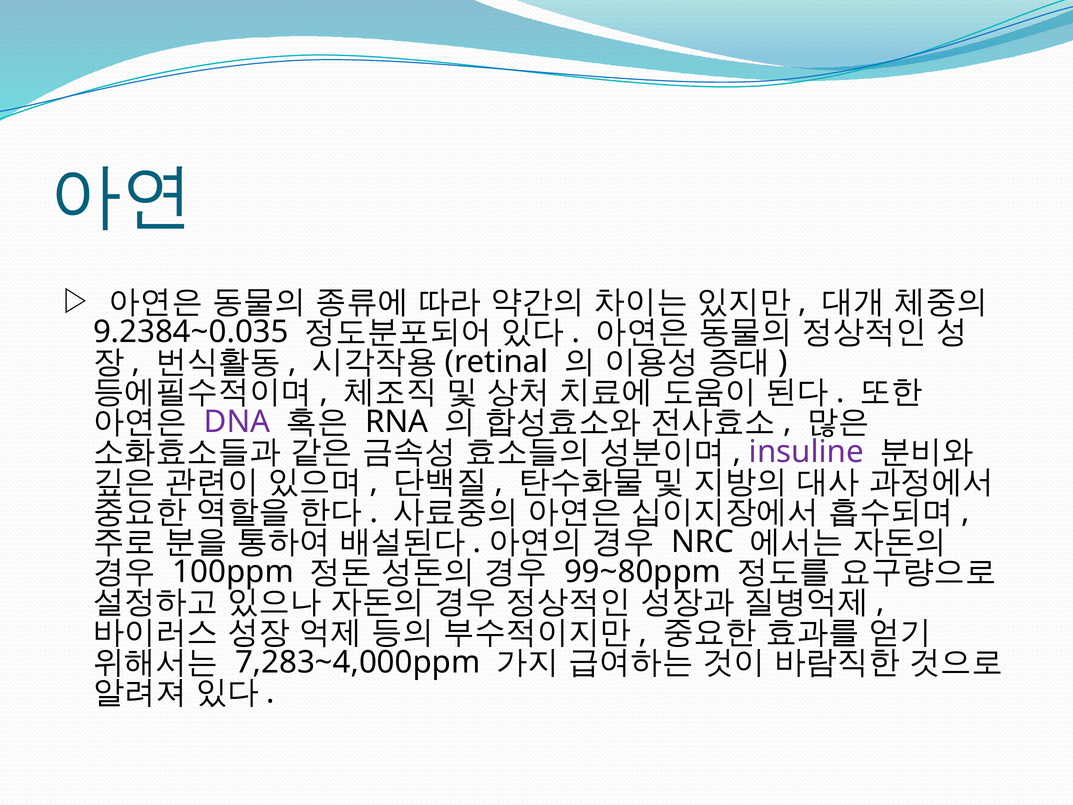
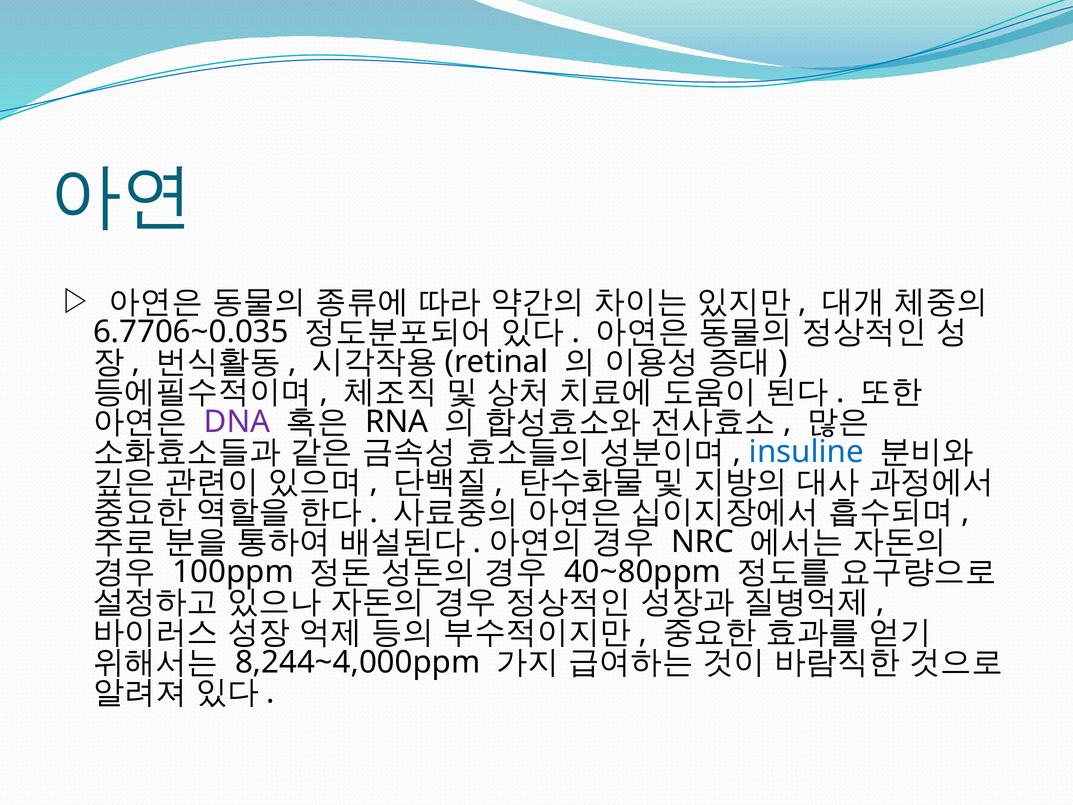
9.2384~0.035: 9.2384~0.035 -> 6.7706~0.035 (191, 332)
insuline colour: purple -> blue (806, 452)
99~80ppm: 99~80ppm -> 40~80ppm (643, 572)
7,283~4,000ppm: 7,283~4,000ppm -> 8,244~4,000ppm (358, 662)
